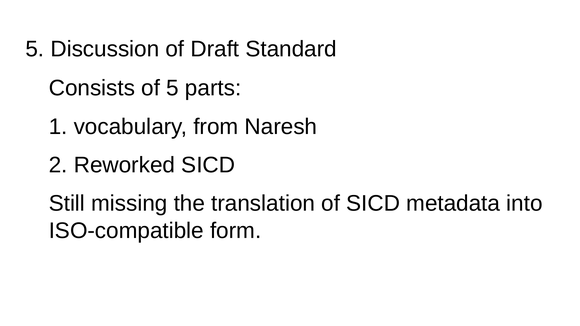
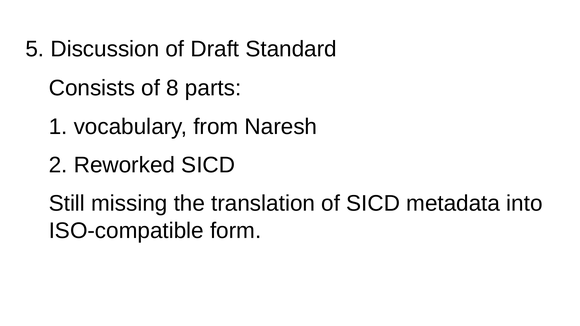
of 5: 5 -> 8 (173, 88)
